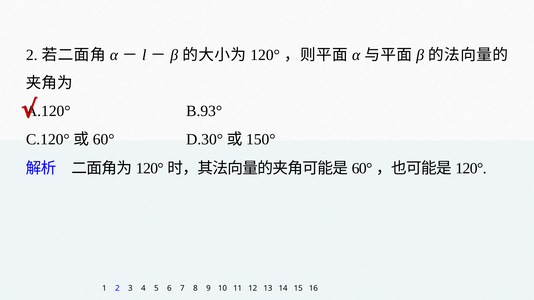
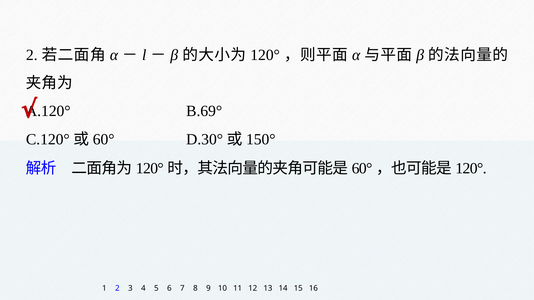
B.93°: B.93° -> B.69° (204, 111)
